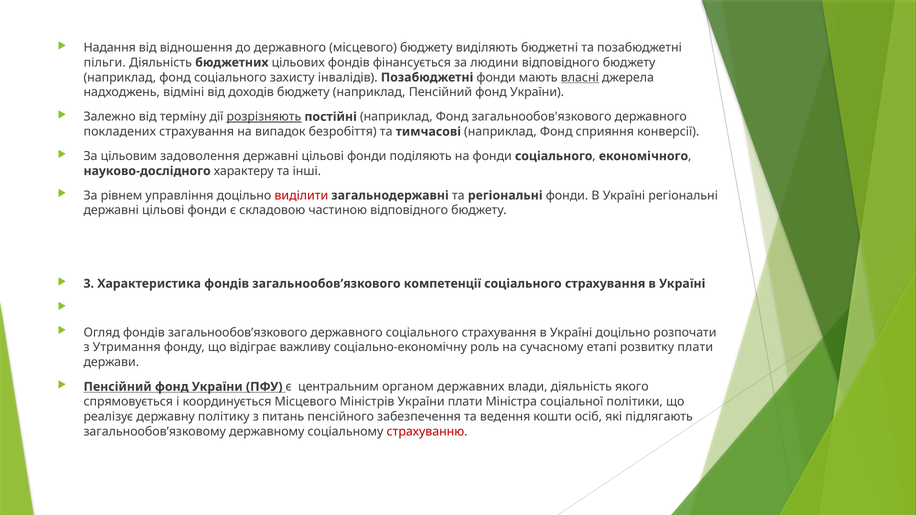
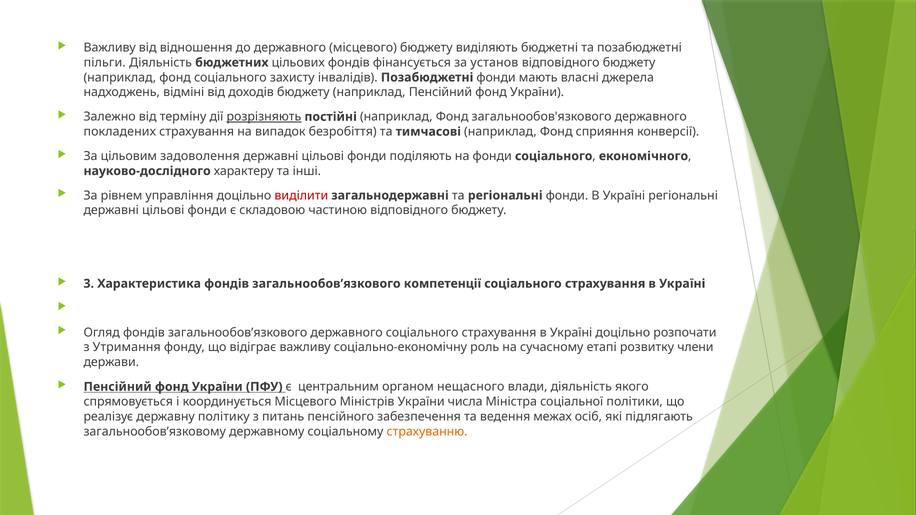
Надання: Надання -> Важливу (110, 48)
людини: людини -> установ (494, 63)
власні underline: present -> none (580, 77)
розвитку плати: плати -> члени (695, 348)
державних: державних -> нещасного (471, 387)
України плати: плати -> числа (465, 402)
кошти: кошти -> межах (553, 417)
страхуванню colour: red -> orange (427, 432)
